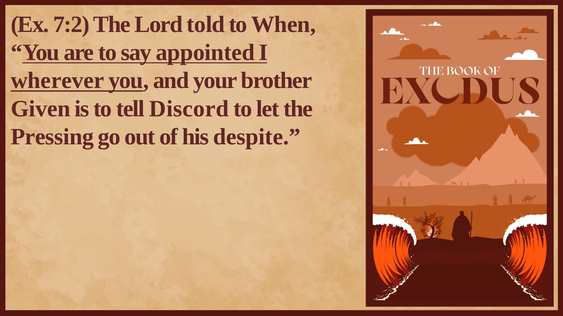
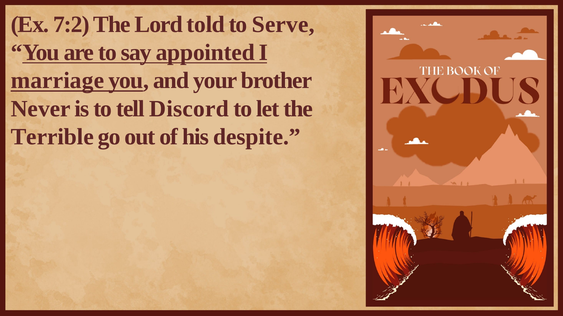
When: When -> Serve (283, 24)
wherever: wherever -> marriage (57, 81)
Given: Given -> Never (41, 109)
Pressing: Pressing -> Terrible (52, 137)
